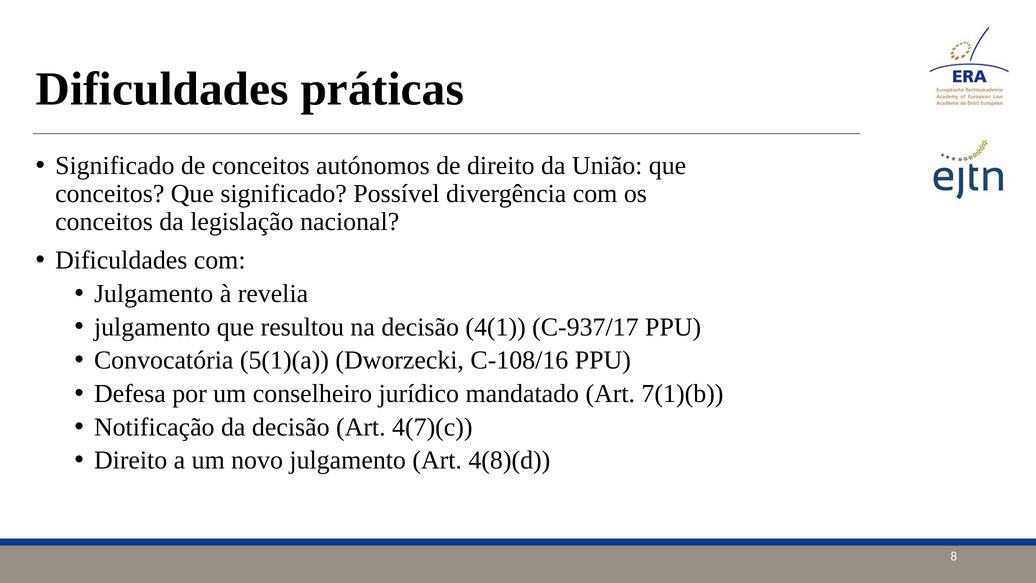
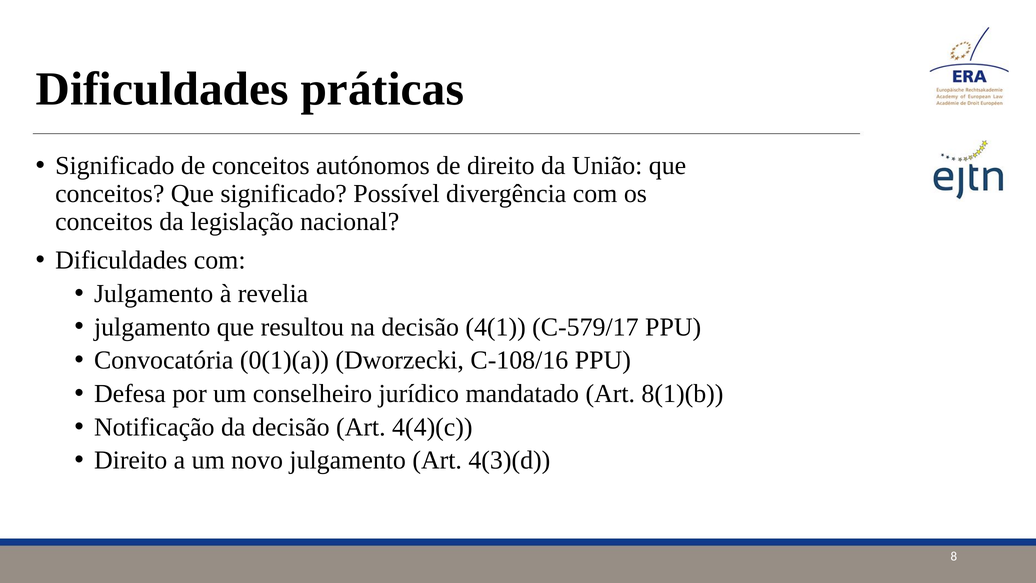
C‑937/17: C‑937/17 -> C‑579/17 (585, 327)
5(1)(a: 5(1)(a -> 0(1)(a (284, 360)
7(1)(b: 7(1)(b -> 8(1)(b (682, 393)
4(7)(c: 4(7)(c -> 4(4)(c (432, 427)
4(8)(d: 4(8)(d -> 4(3)(d (509, 460)
